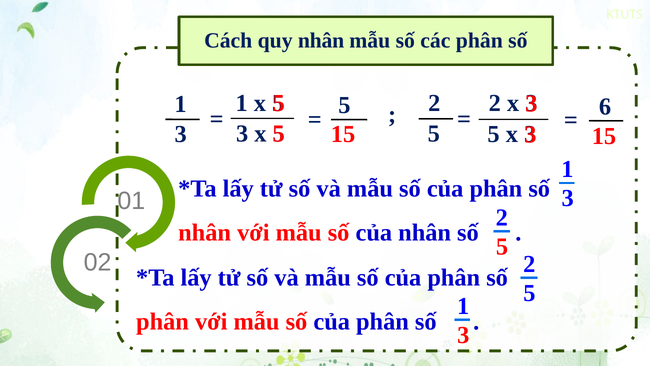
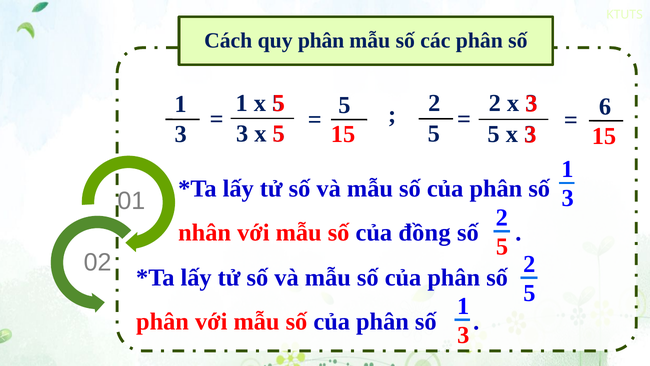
quy nhân: nhân -> phân (321, 41)
của nhân: nhân -> đồng (424, 232)
